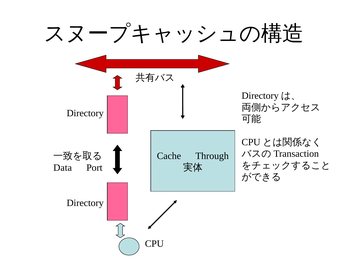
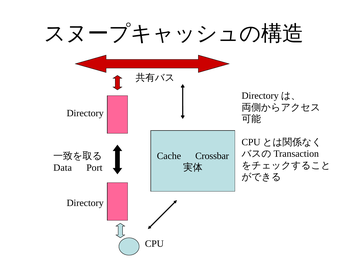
Through: Through -> Crossbar (212, 156)
